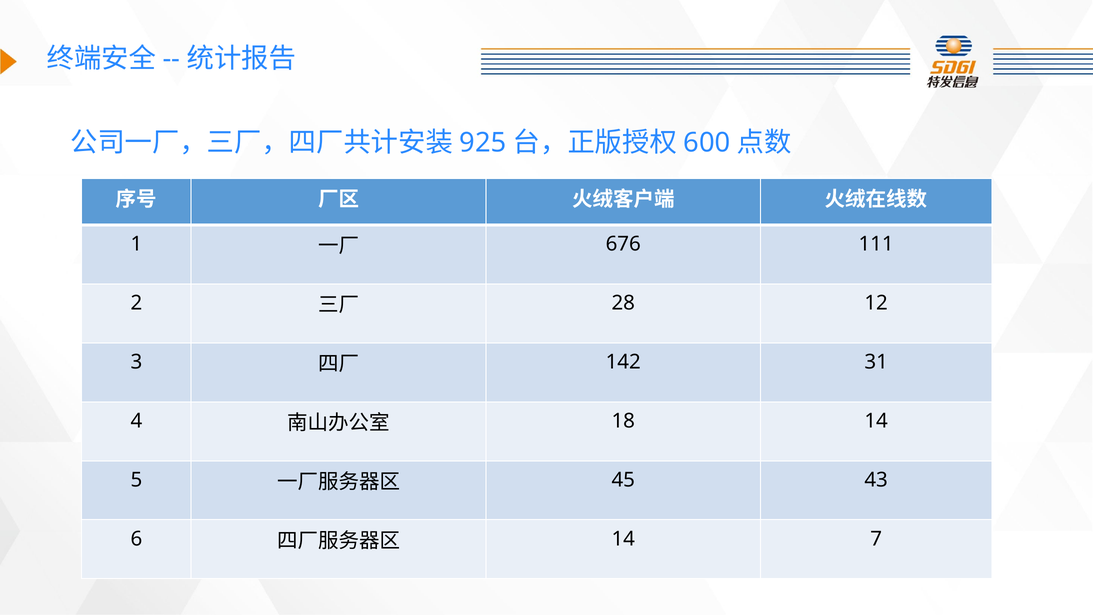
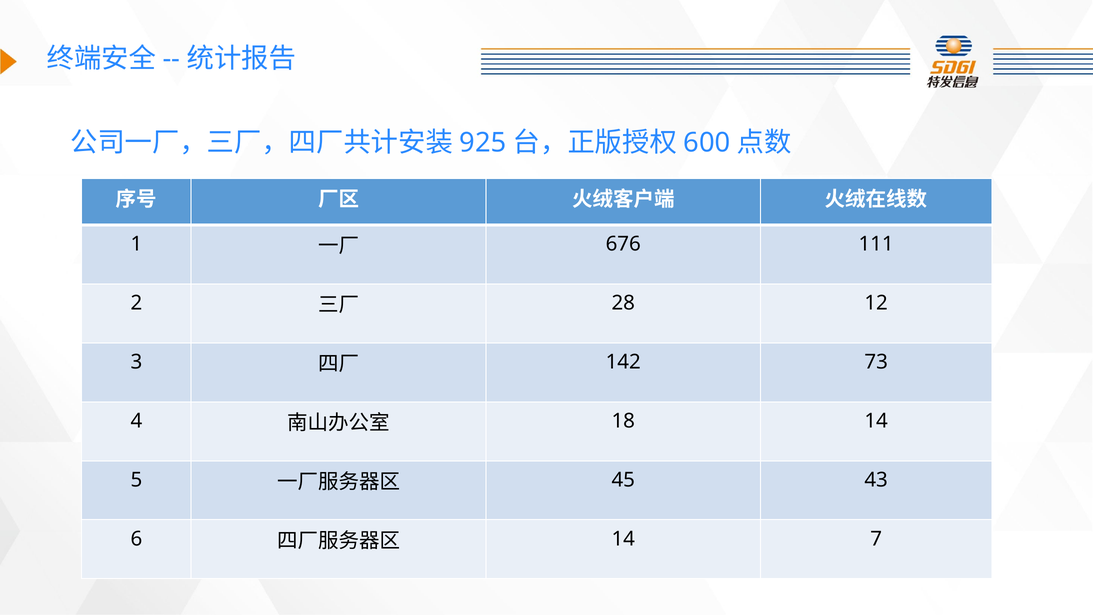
31: 31 -> 73 (876, 362)
